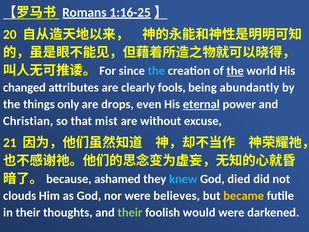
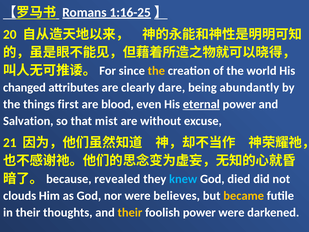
the colour: light blue -> yellow (156, 71)
the underline: present -> none (235, 71)
fools: fools -> dare (172, 87)
only: only -> first (68, 104)
drops: drops -> blood (117, 104)
Christian: Christian -> Salvation (28, 121)
ashamed: ashamed -> revealed (117, 179)
their colour: light green -> yellow (130, 212)
foolish would: would -> power (199, 212)
